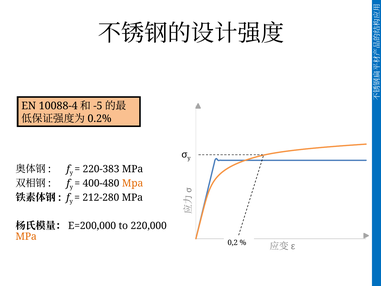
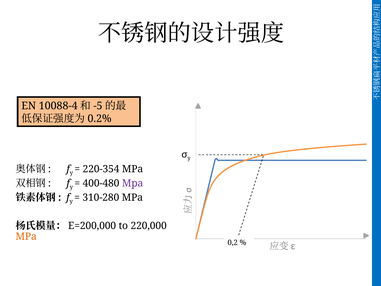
220-383: 220-383 -> 220-354 (101, 169)
Mpa colour: orange -> purple (133, 183)
212-280: 212-280 -> 310-280 (101, 197)
